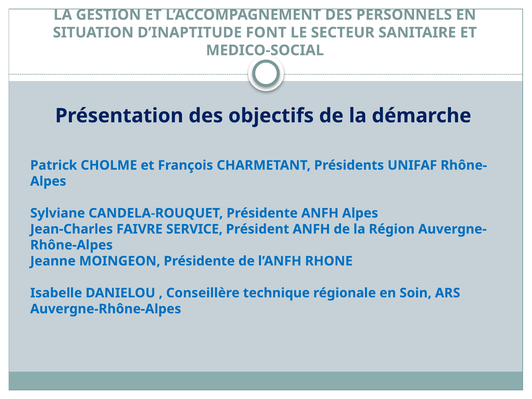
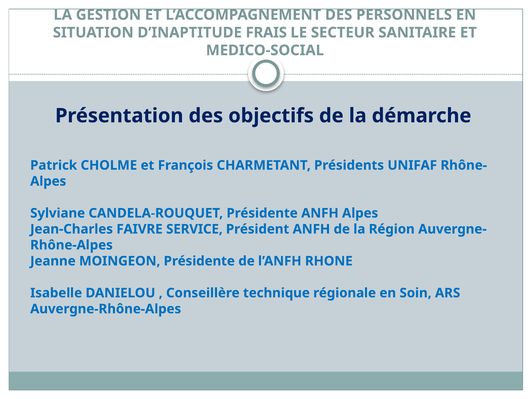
FONT: FONT -> FRAIS (266, 33)
